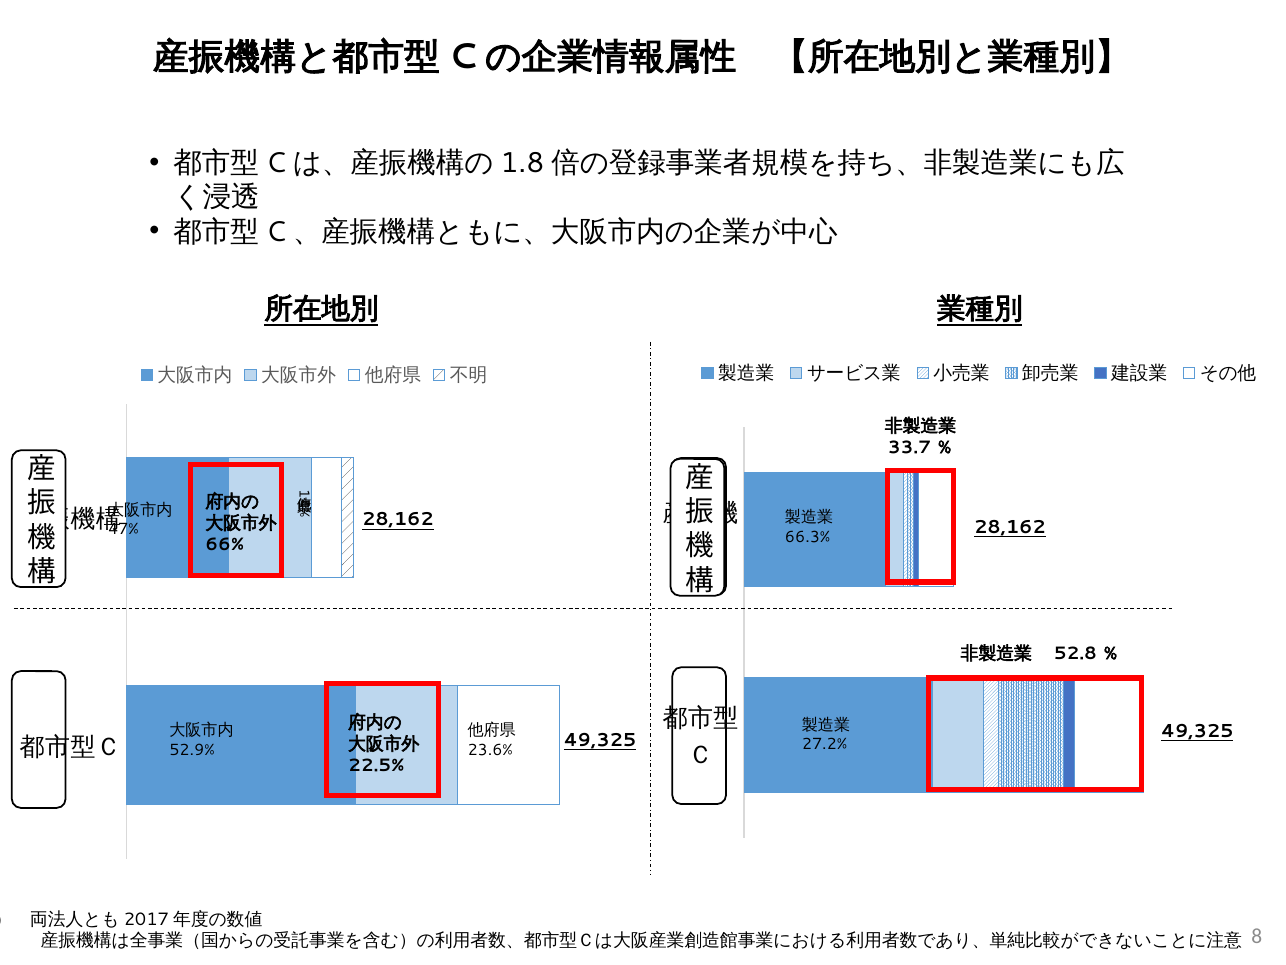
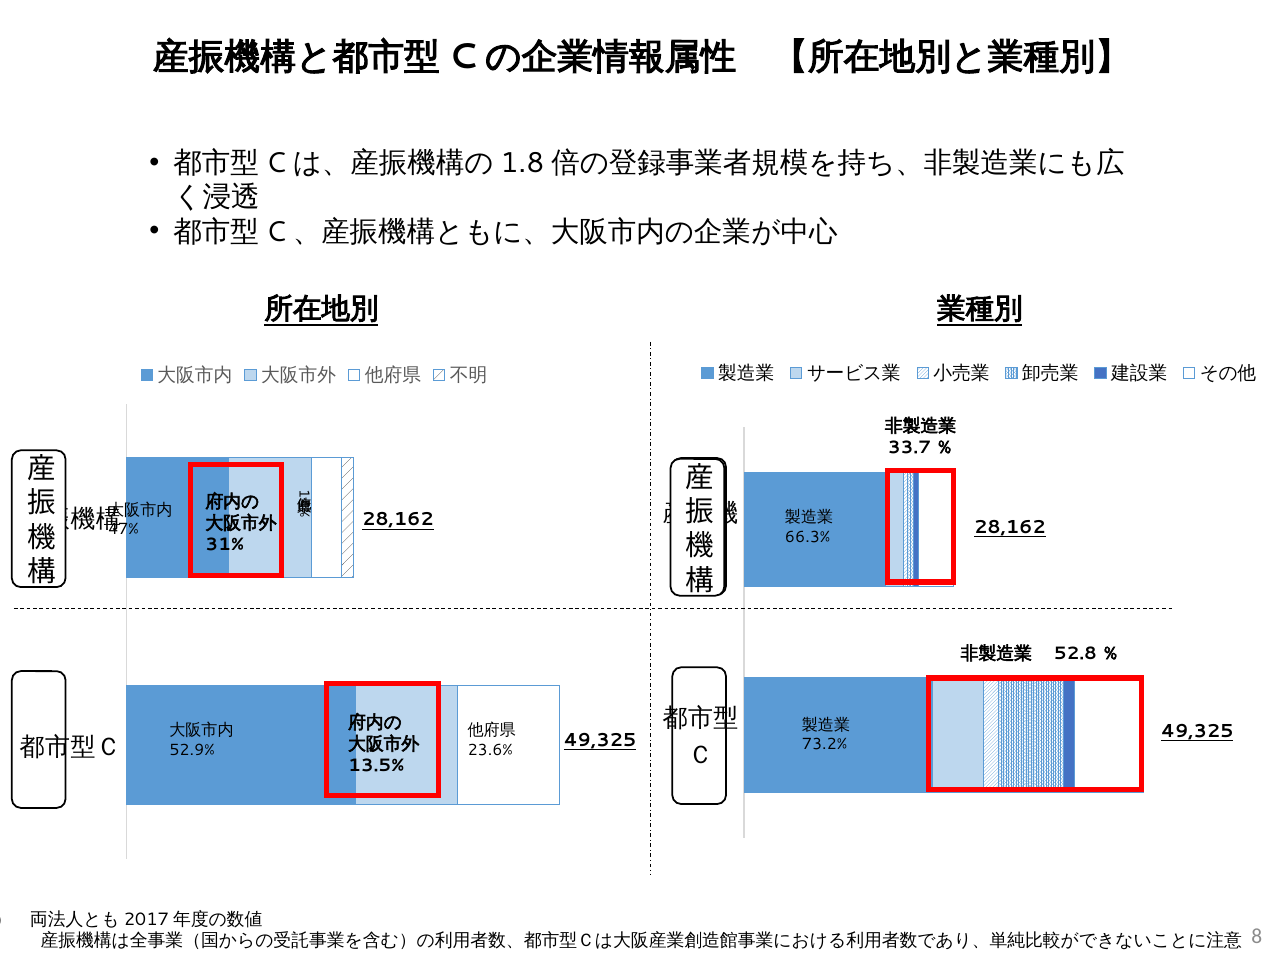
66%: 66% -> 31% (225, 544)
27.2%: 27.2% -> 73.2% (825, 744)
22.5%: 22.5% -> 13.5% (376, 765)
